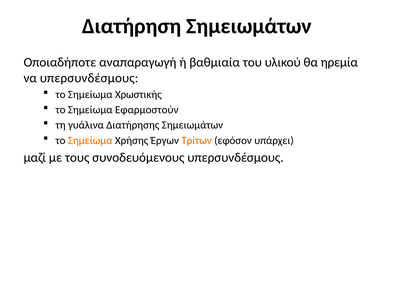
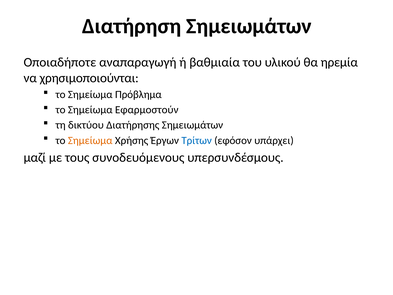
να υπερσυνδέσμους: υπερσυνδέσμους -> χρησιμοποιούνται (89, 78)
Χρωστικής: Χρωστικής -> Πρόβλημα (138, 94)
γυάλινα: γυάλινα -> δικτύου (86, 125)
Τρίτων colour: orange -> blue (197, 140)
